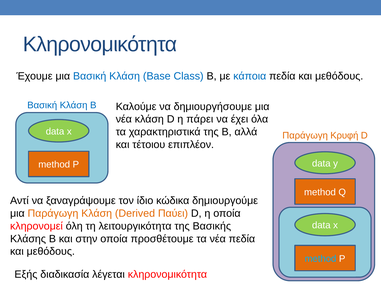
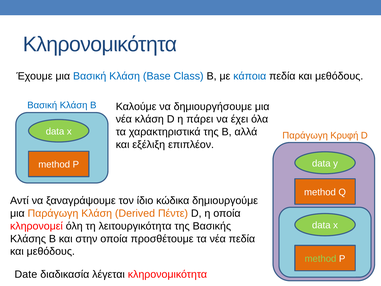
τέτοιου: τέτοιου -> εξέλιξη (149, 145)
Παύει: Παύει -> Πέντε (173, 213)
method colour: light blue -> light green (320, 259)
Εξής: Εξής -> Date (26, 274)
